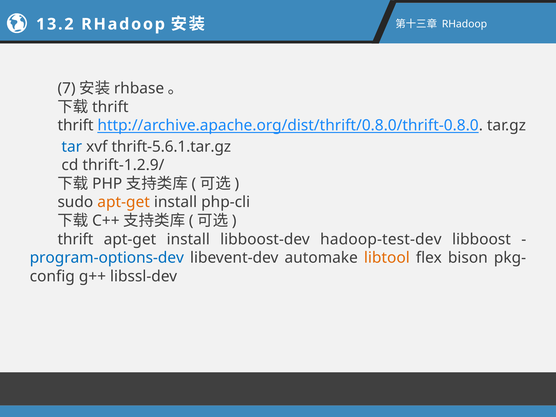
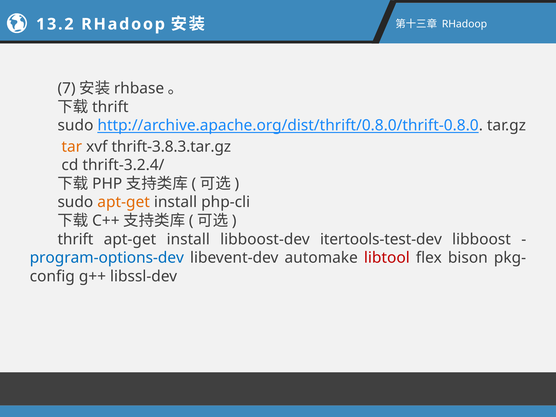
thrift: thrift -> sudo (75, 125)
tar colour: blue -> orange (72, 147)
thrift-5.6.1.tar.gz: thrift-5.6.1.tar.gz -> thrift-3.8.3.tar.gz (171, 147)
thrift-1.2.9/: thrift-1.2.9/ -> thrift-3.2.4/ (123, 165)
hadoop-test-dev: hadoop-test-dev -> itertools-test-dev (381, 239)
libtool colour: orange -> red (387, 258)
